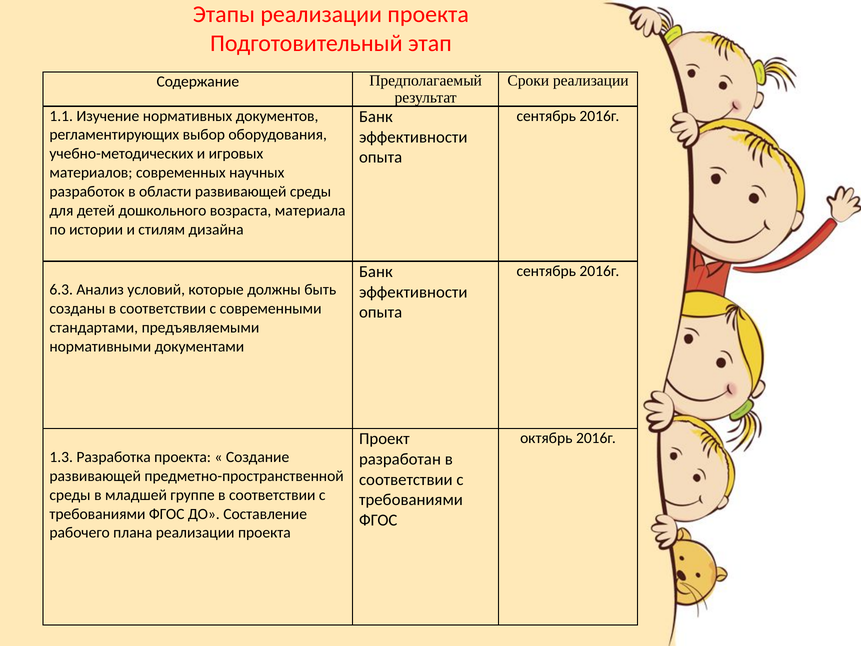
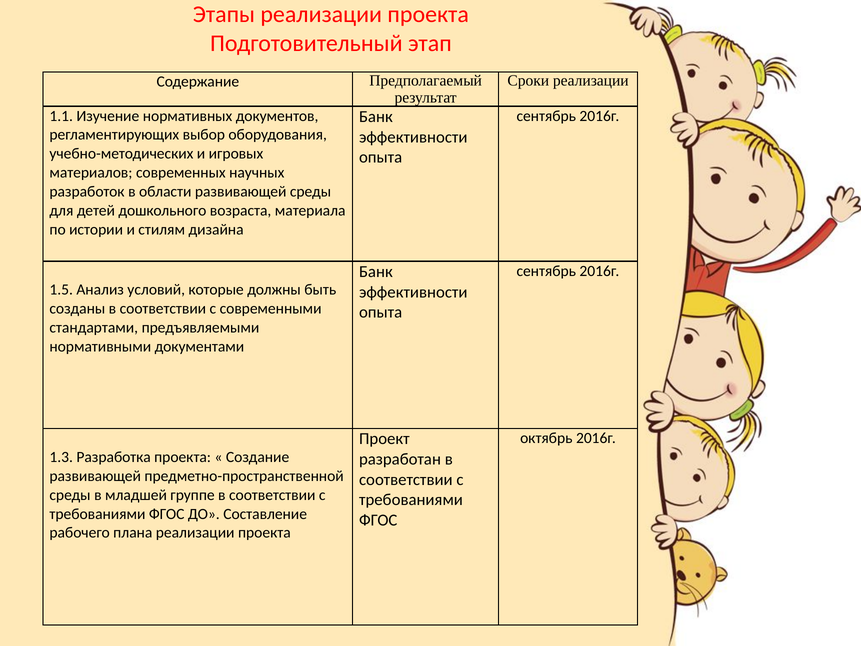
6.3: 6.3 -> 1.5 (61, 290)
